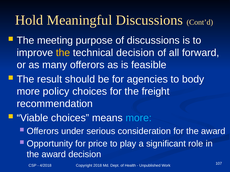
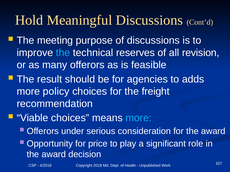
the colour: yellow -> light blue (63, 53)
technical decision: decision -> reserves (135, 53)
forward: forward -> revision (201, 53)
body: body -> adds (193, 79)
